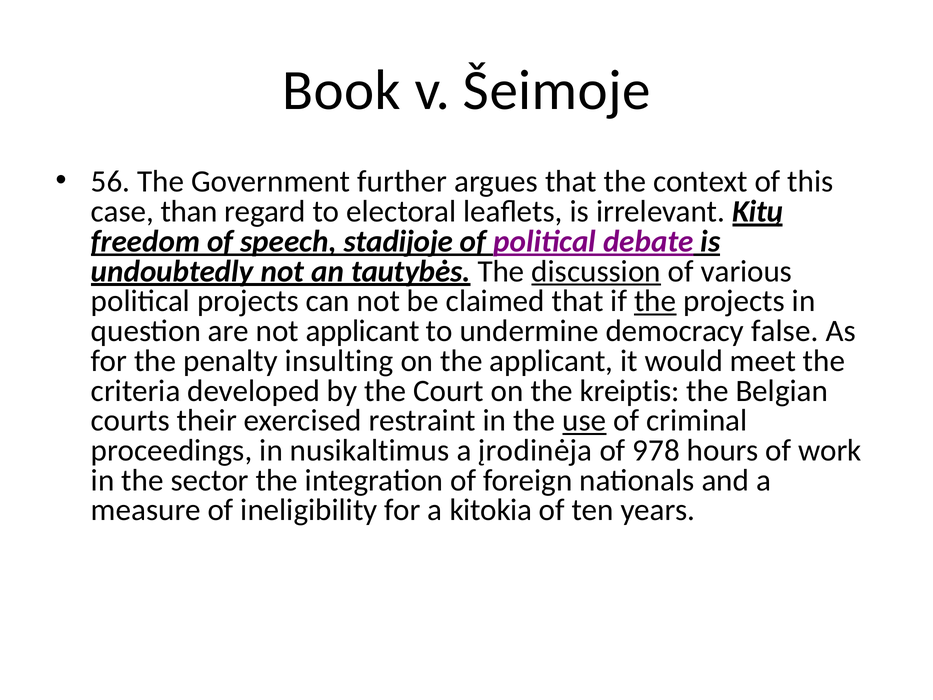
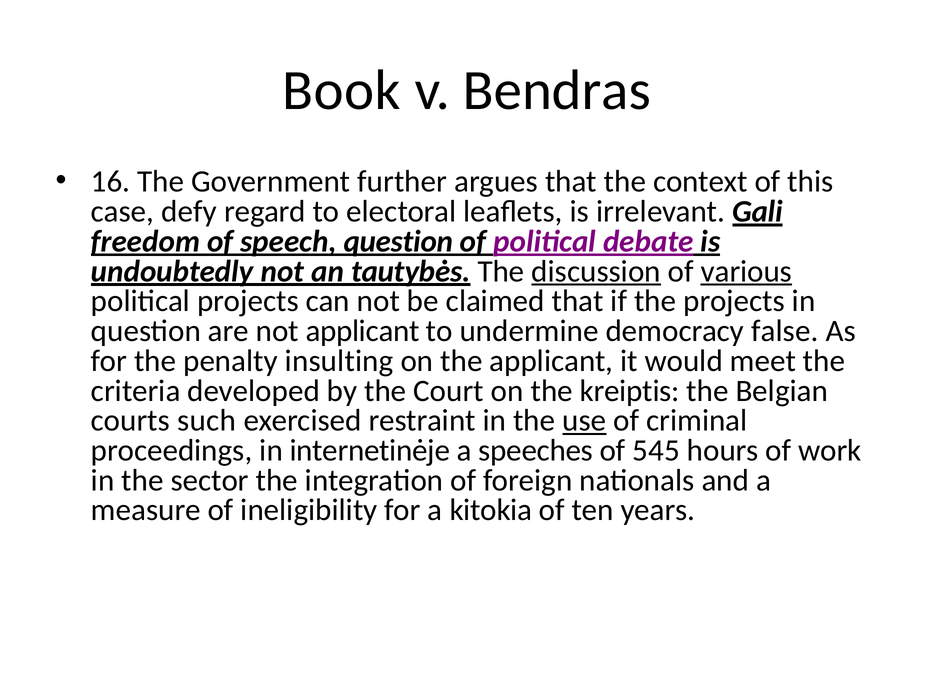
Šeimoje: Šeimoje -> Bendras (557, 90)
56: 56 -> 16 (111, 182)
than: than -> defy (189, 211)
Kitų: Kitų -> Gali (758, 211)
speech stadijoje: stadijoje -> question (398, 241)
various underline: none -> present (746, 271)
the underline: present -> none (655, 301)
their: their -> such (207, 420)
nusikaltimus: nusikaltimus -> internetinėje (370, 450)
įrodinėja: įrodinėja -> speeches (536, 450)
978: 978 -> 545 (656, 450)
